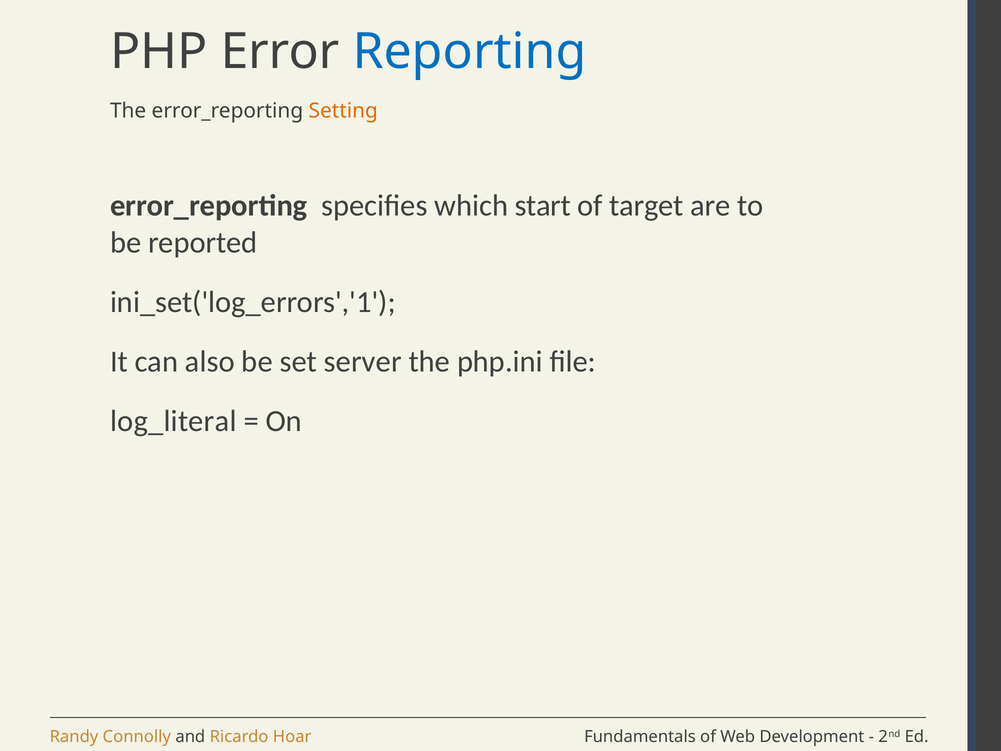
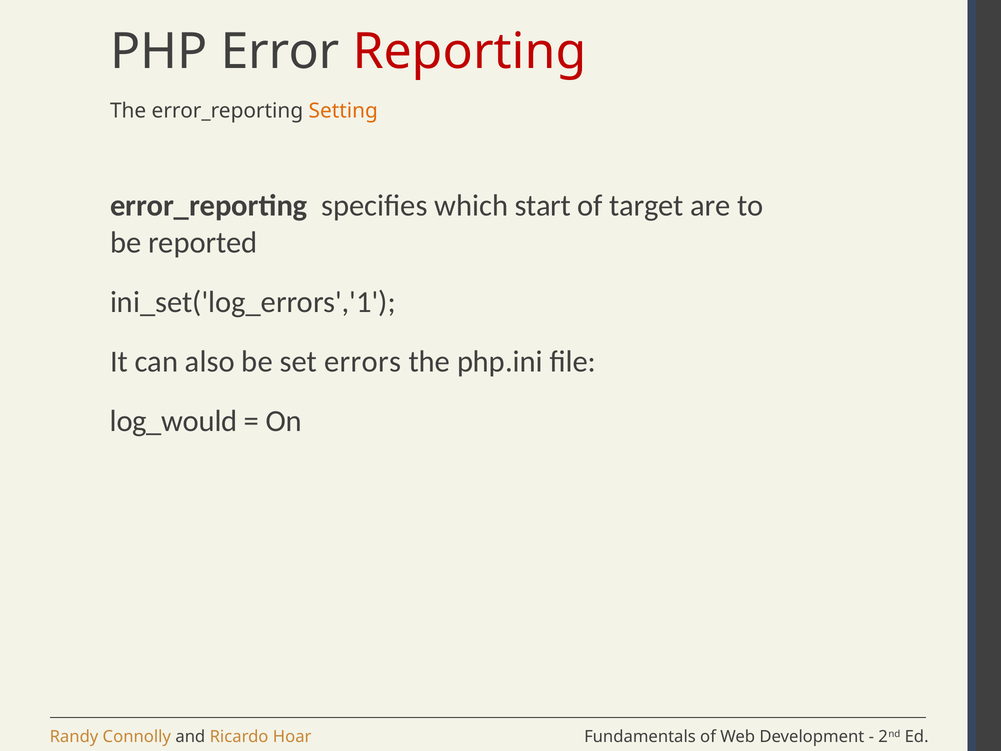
Reporting colour: blue -> red (469, 52)
server: server -> errors (363, 361)
log_literal: log_literal -> log_would (174, 421)
